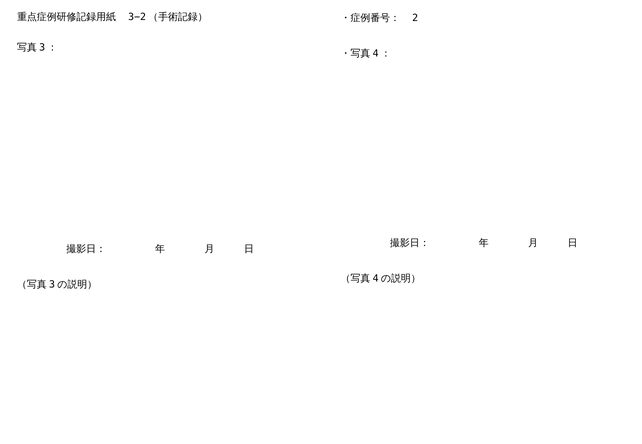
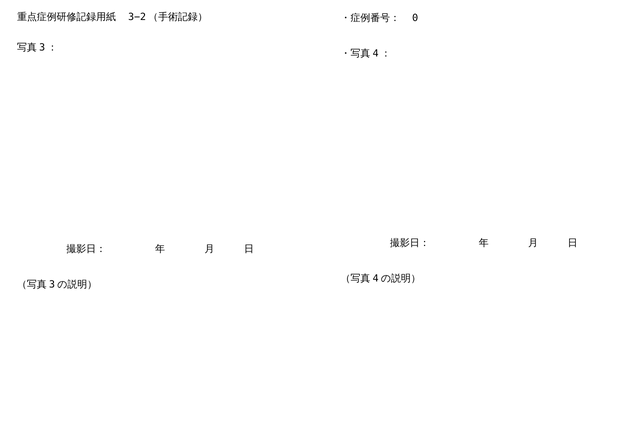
2: 2 -> 0 (415, 18)
